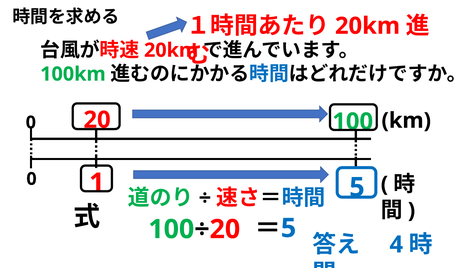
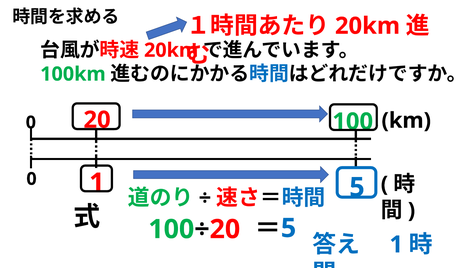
4: 4 -> 1 (396, 244)
